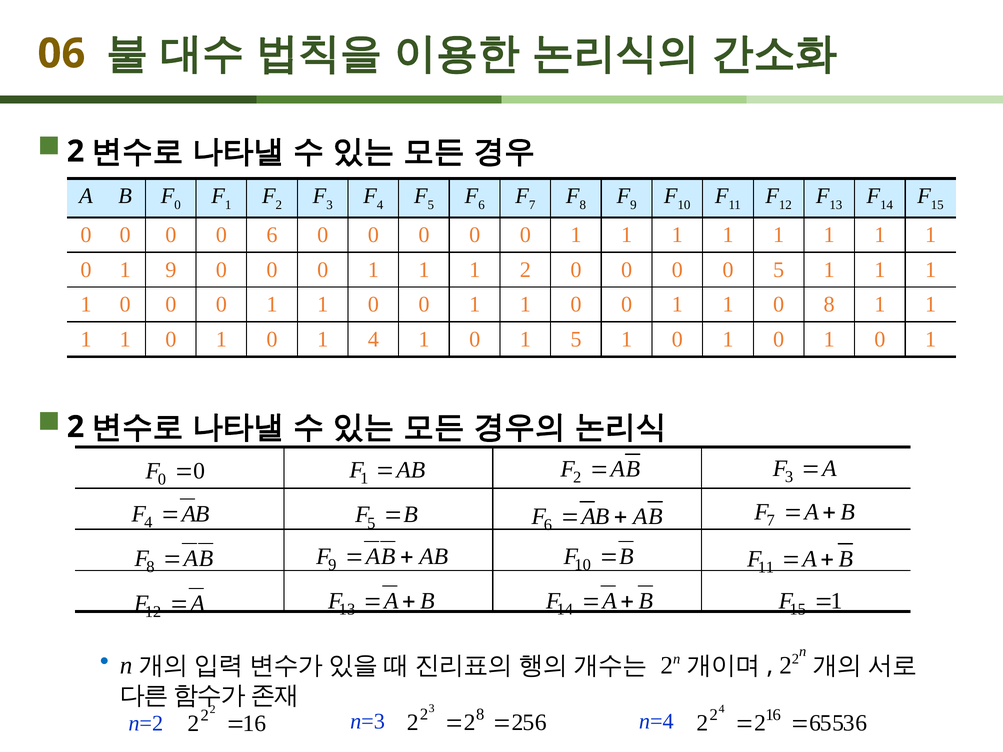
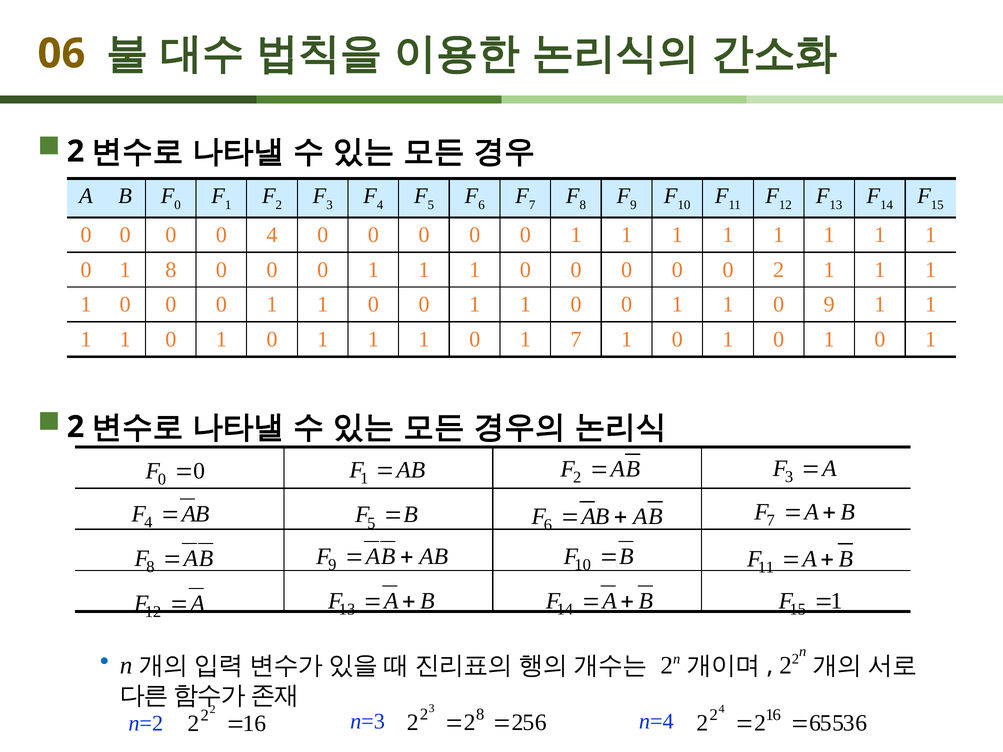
0 6: 6 -> 4 (272, 235)
1 9: 9 -> 8 (171, 270)
2: 2 -> 0 (525, 270)
0 5: 5 -> 2 (779, 270)
0 8: 8 -> 9 (829, 305)
1 0 1 4: 4 -> 1 (373, 340)
1 5: 5 -> 7 (576, 340)
